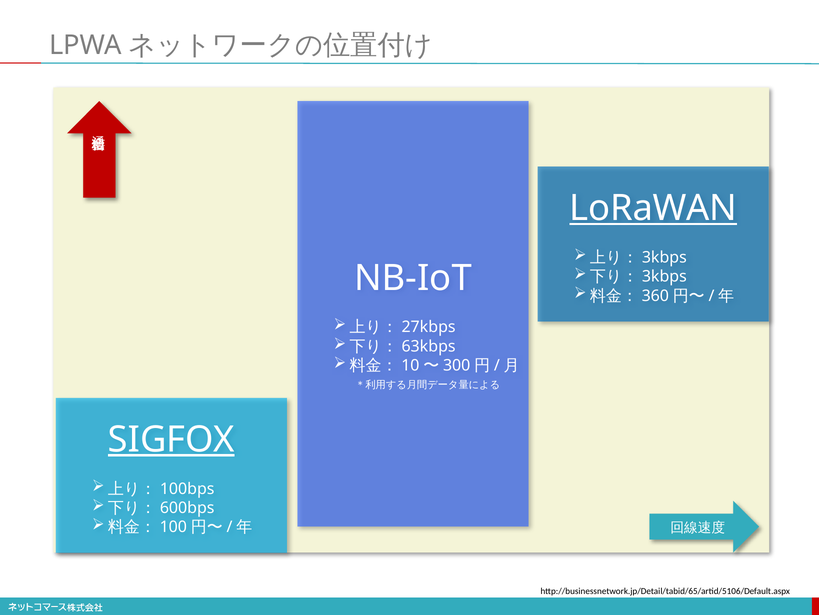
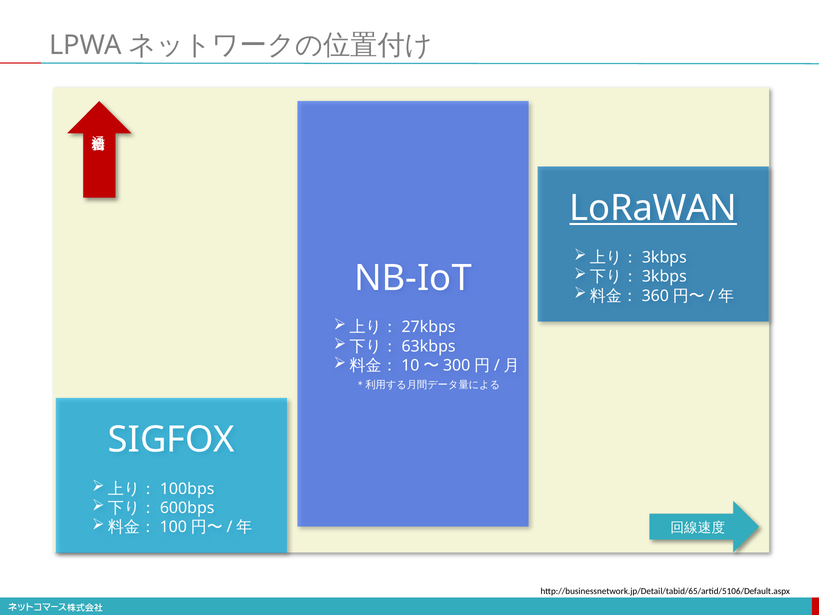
SIGFOX underline: present -> none (171, 439)
